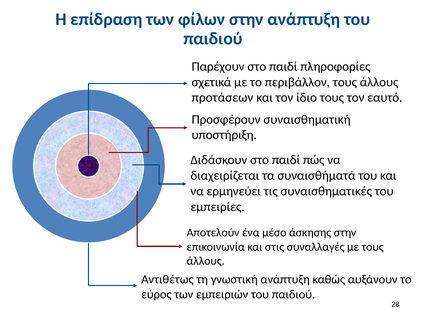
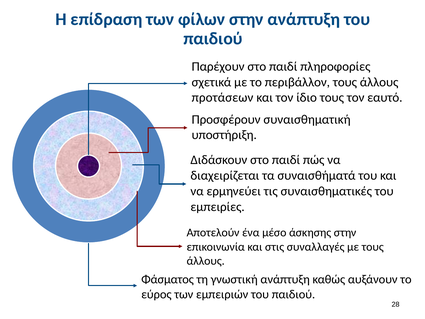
Αντιθέτως: Αντιθέτως -> Φάσματος (168, 279)
